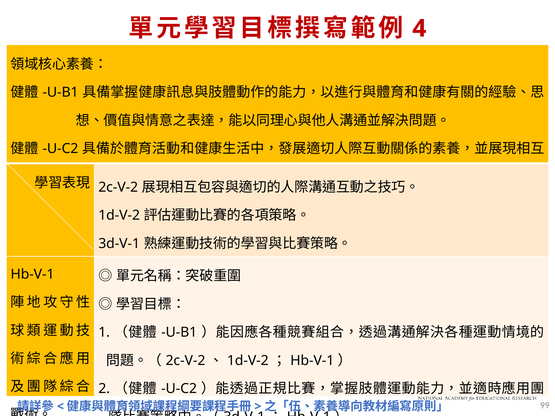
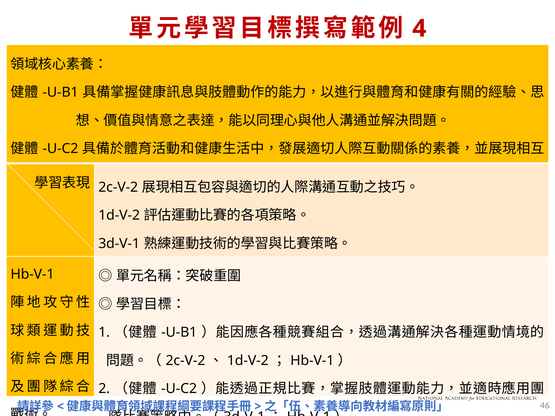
99: 99 -> 46 (545, 406)
